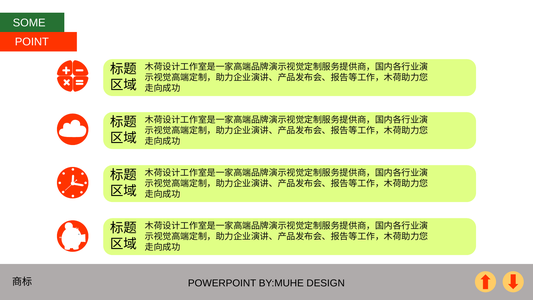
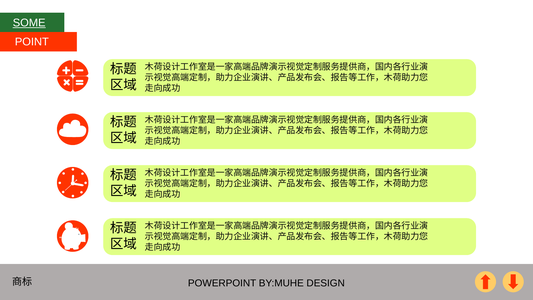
SOME underline: none -> present (29, 23)
